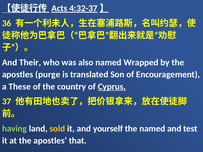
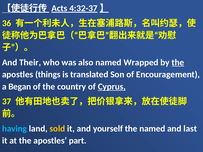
the underline: none -> present (178, 62)
purge: purge -> things (48, 75)
These: These -> Began (20, 87)
having colour: light green -> light blue (14, 129)
test: test -> last (190, 129)
that: that -> part (78, 141)
